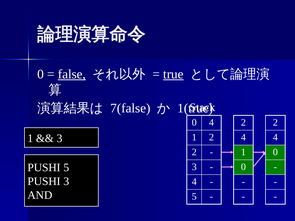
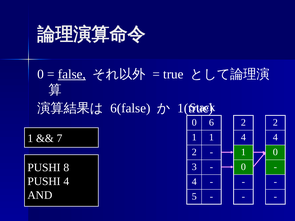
true underline: present -> none (173, 74)
7(false: 7(false -> 6(false (130, 108)
0 4: 4 -> 6 (211, 123)
1 2: 2 -> 1 (211, 137)
3: 3 -> 7 (60, 138)
PUSHI 5: 5 -> 8 (66, 168)
PUSHI 3: 3 -> 4 (66, 181)
